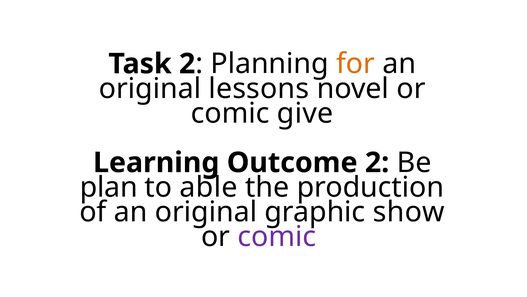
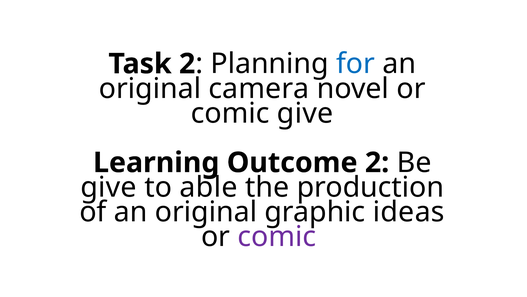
for colour: orange -> blue (356, 64)
lessons: lessons -> camera (259, 88)
plan: plan -> give (109, 187)
show: show -> ideas (409, 212)
